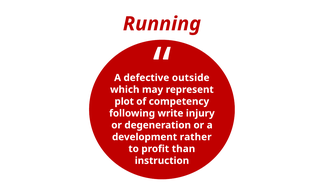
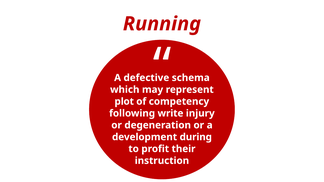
outside: outside -> schema (191, 78)
rather: rather -> during (196, 137)
than: than -> their (184, 149)
